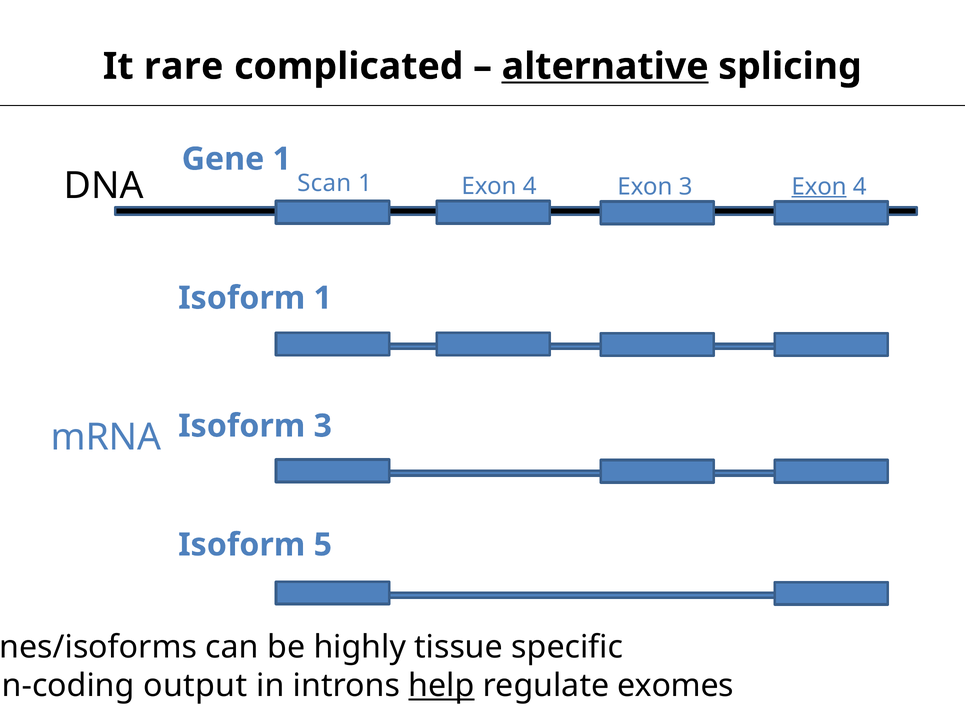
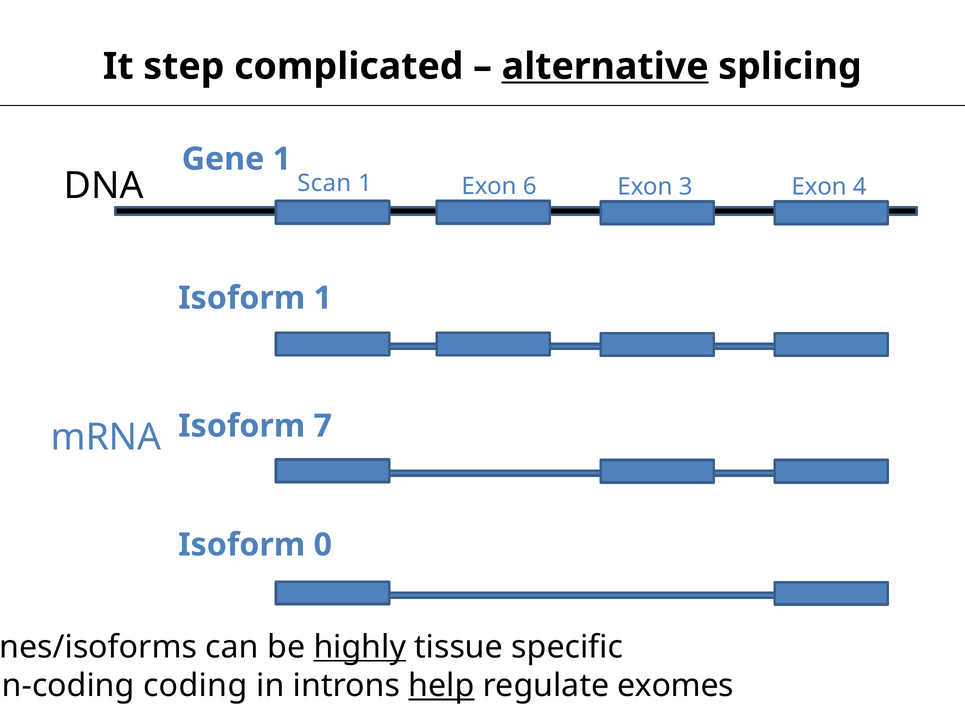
rare: rare -> step (184, 66)
Exon underline: present -> none (819, 187)
1 Exon 4: 4 -> 6 (530, 186)
Isoform 3: 3 -> 7 (323, 426)
5: 5 -> 0 (323, 545)
highly underline: none -> present (360, 648)
output: output -> coding (195, 686)
